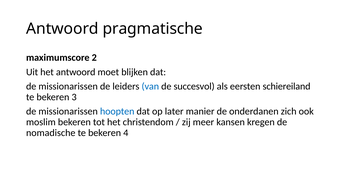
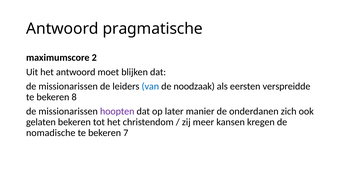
succesvol: succesvol -> noodzaak (194, 87)
schiereiland: schiereiland -> verspreidde (287, 87)
3: 3 -> 8 (74, 97)
hoopten colour: blue -> purple (117, 112)
moslim: moslim -> gelaten (41, 122)
4: 4 -> 7 (126, 133)
